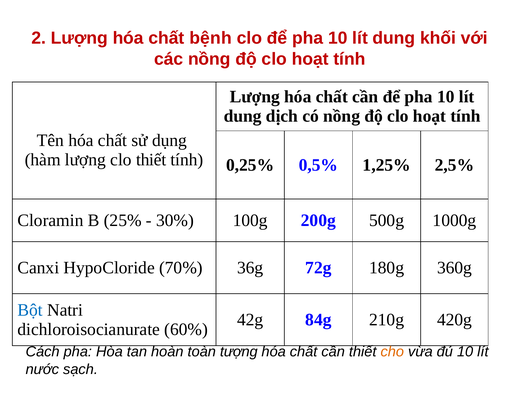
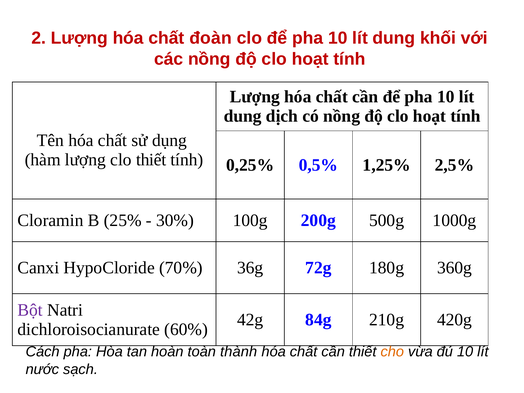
bệnh: bệnh -> đoàn (211, 38)
Bột colour: blue -> purple (30, 310)
tượng: tượng -> thành (239, 352)
